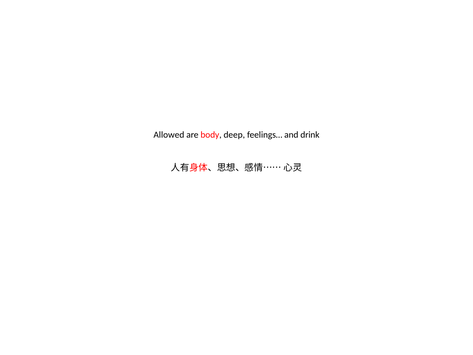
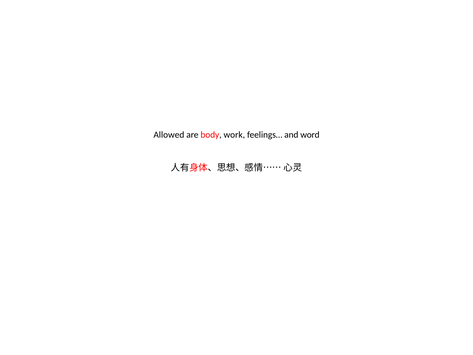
deep: deep -> work (234, 135)
drink: drink -> word (310, 135)
